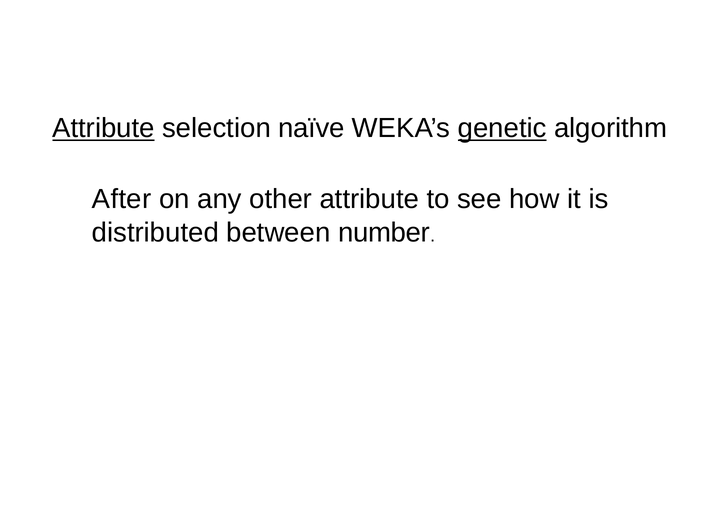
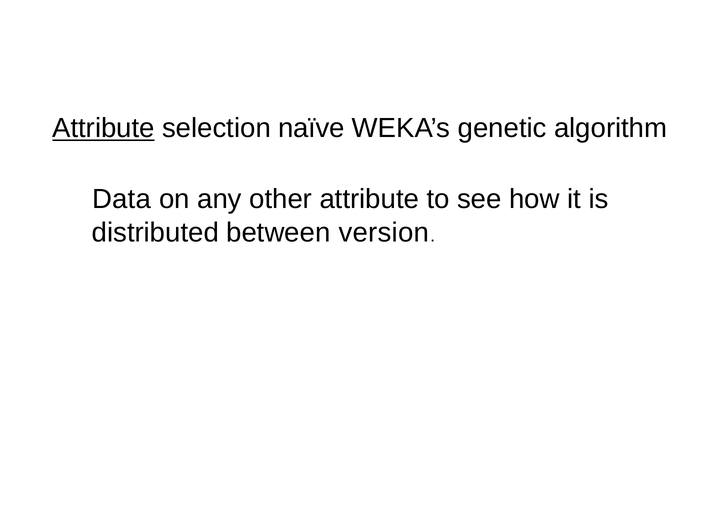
genetic underline: present -> none (502, 128)
After: After -> Data (122, 199)
number: number -> version (384, 232)
